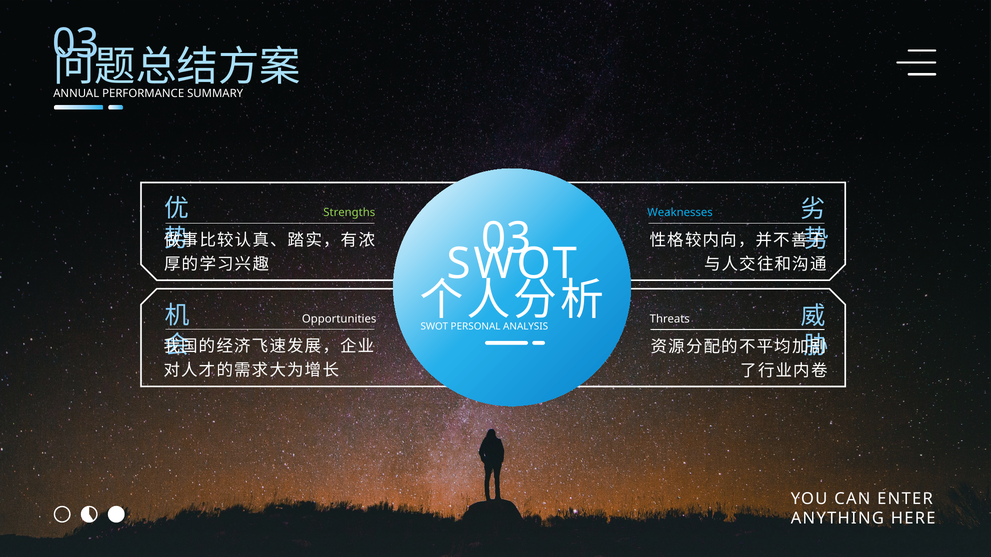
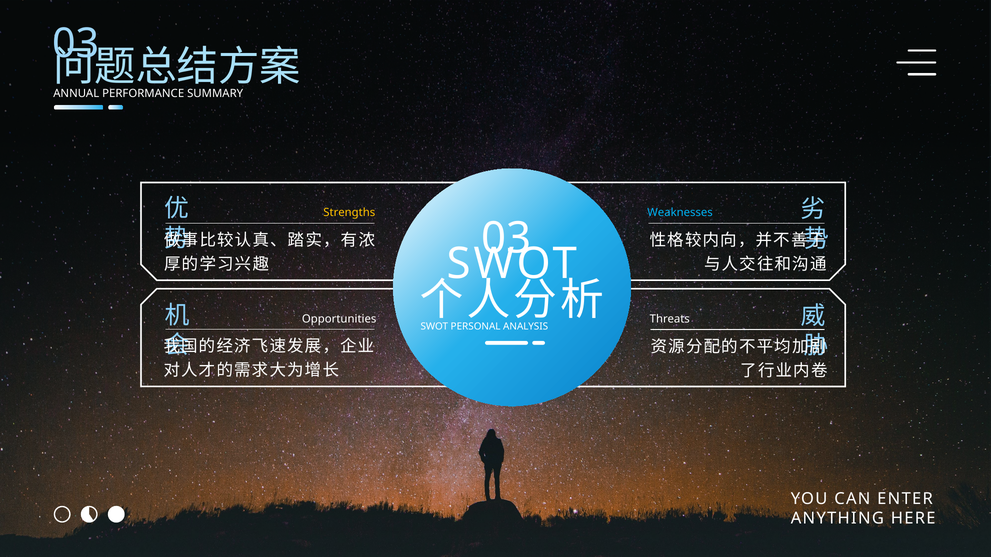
Strengths colour: light green -> yellow (349, 213)
